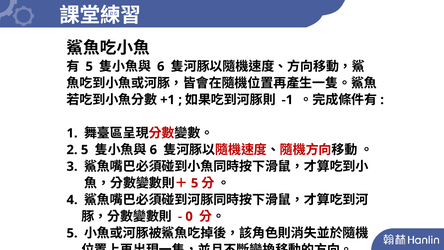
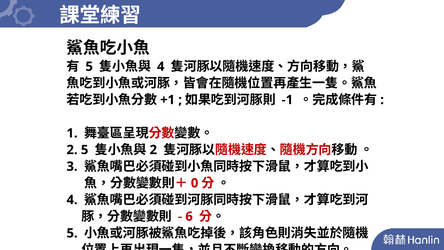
6: 6 -> 4 (161, 66)
6: 6 -> 2 (153, 150)
5: 5 -> 0 (195, 183)
0: 0 -> 6 (189, 216)
